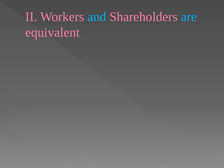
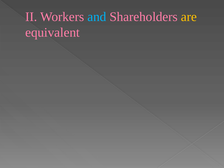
are colour: light blue -> yellow (189, 17)
